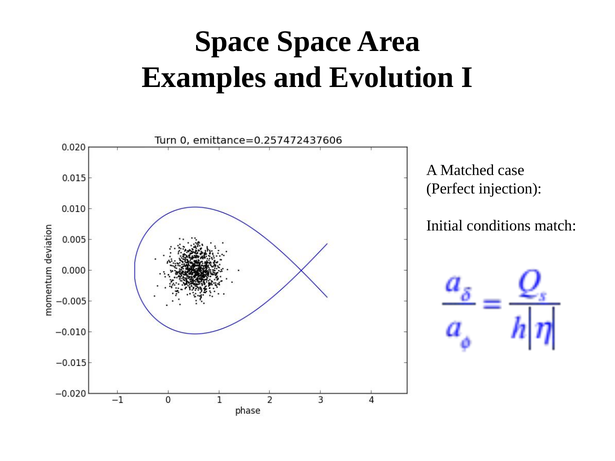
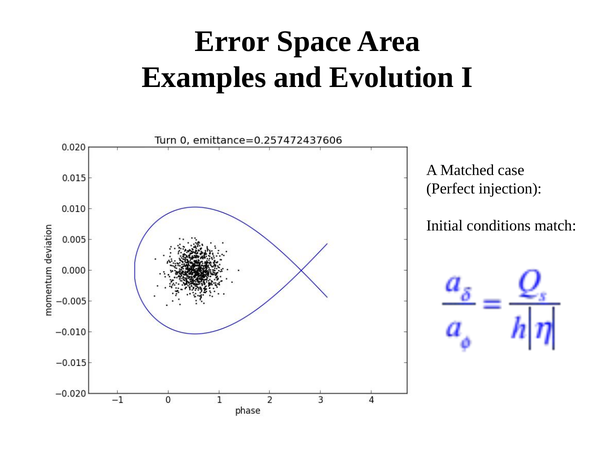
Space: Space -> Error (232, 42)
